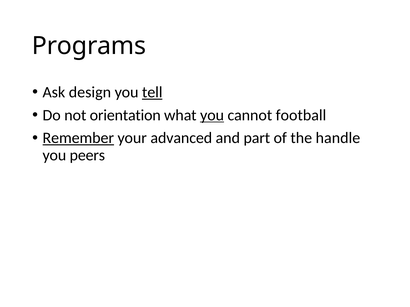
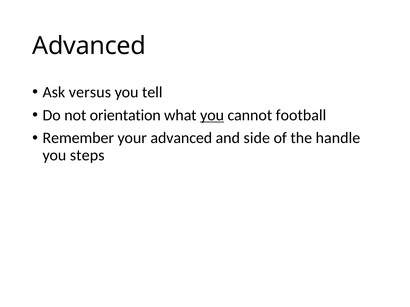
Programs: Programs -> Advanced (89, 46)
design: design -> versus (90, 92)
tell underline: present -> none (152, 92)
Remember underline: present -> none (78, 138)
part: part -> side (257, 138)
peers: peers -> steps (87, 155)
